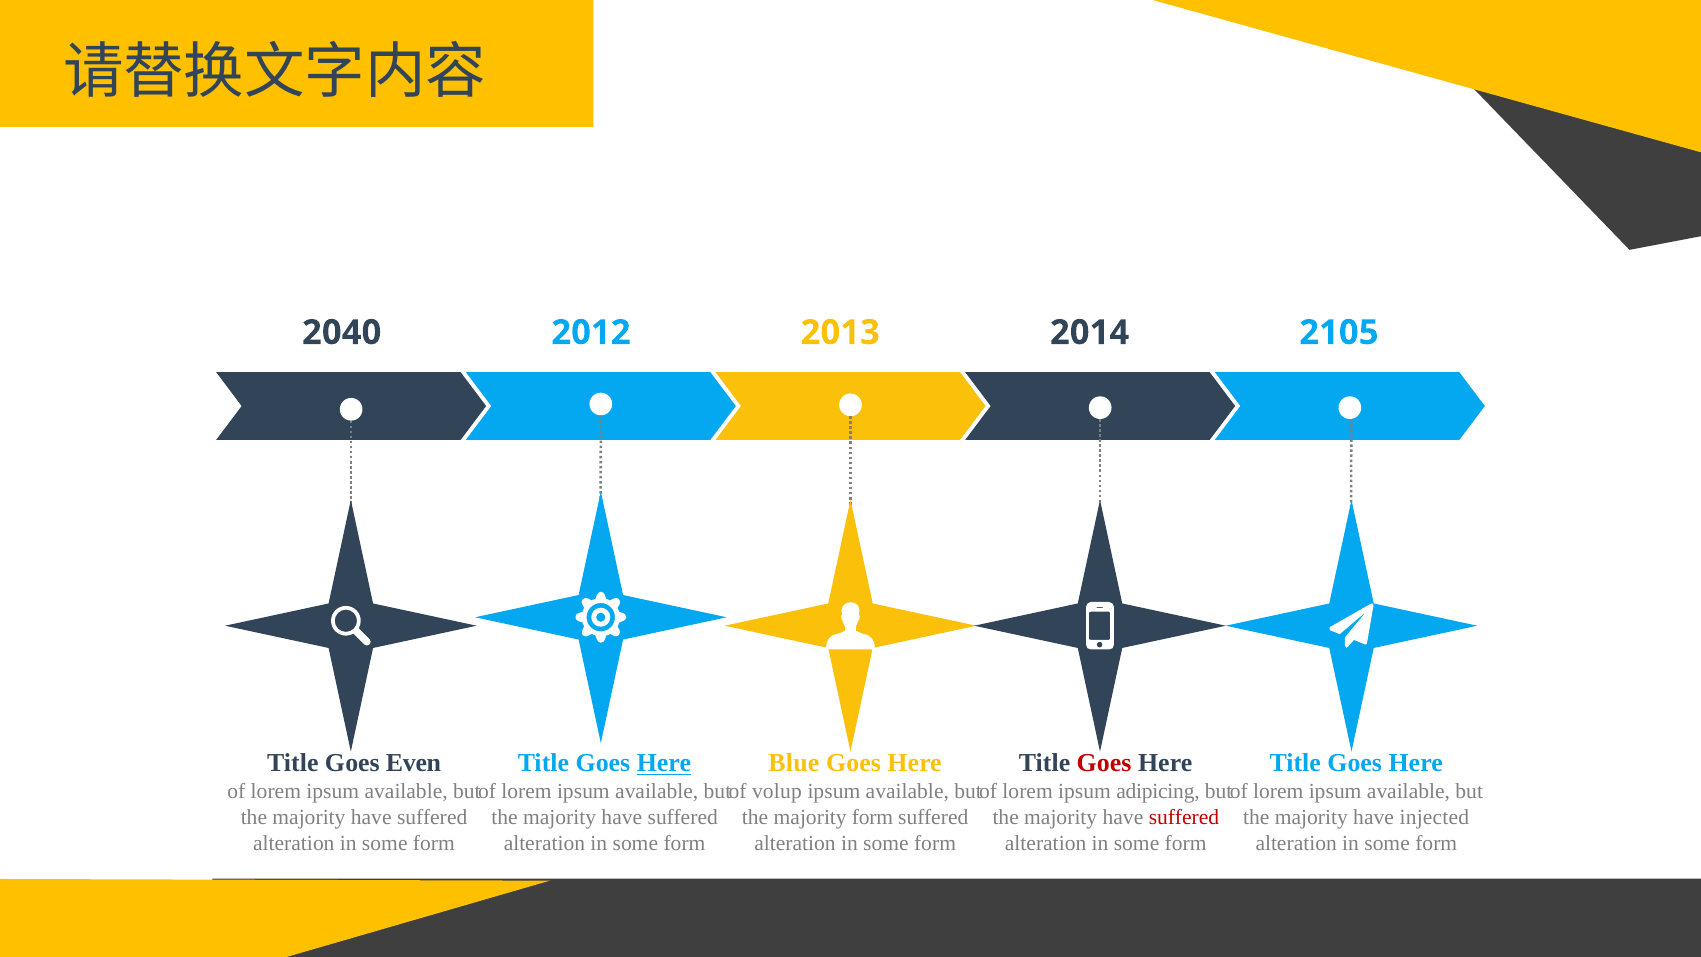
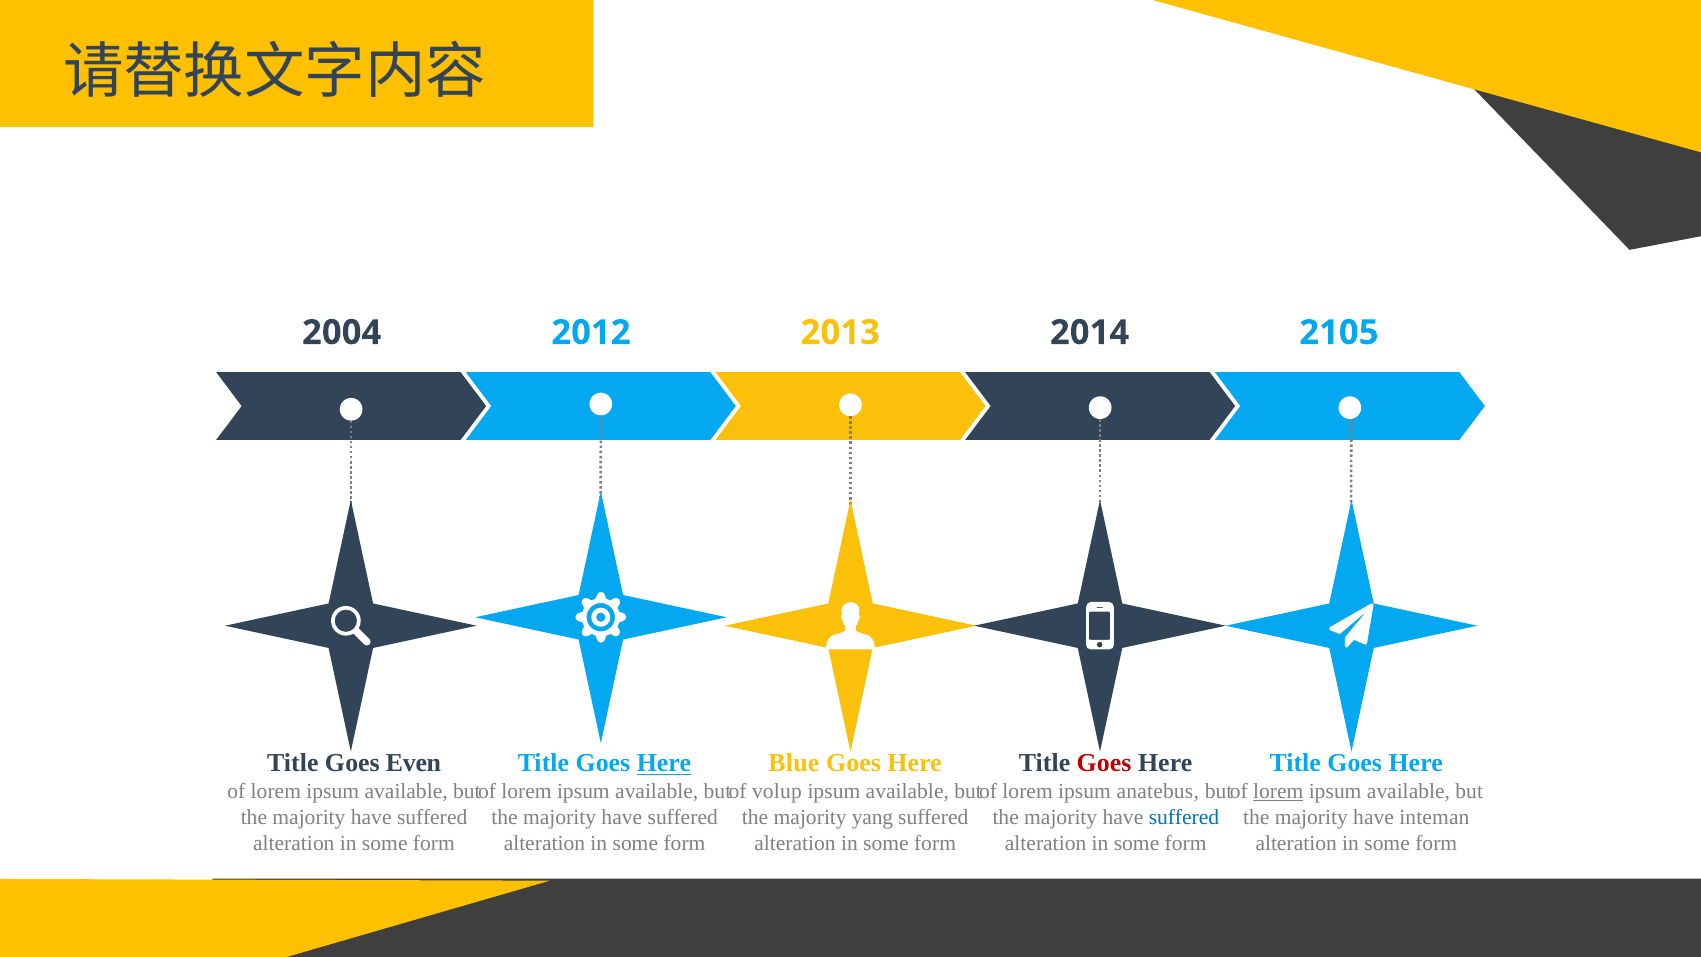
2040: 2040 -> 2004 (342, 332)
adipicing: adipicing -> anatebus (1158, 791)
lorem underline: none -> present (1278, 791)
majority form: form -> yang (873, 817)
suffered colour: red -> blue (1184, 817)
injected: injected -> inteman (1434, 817)
